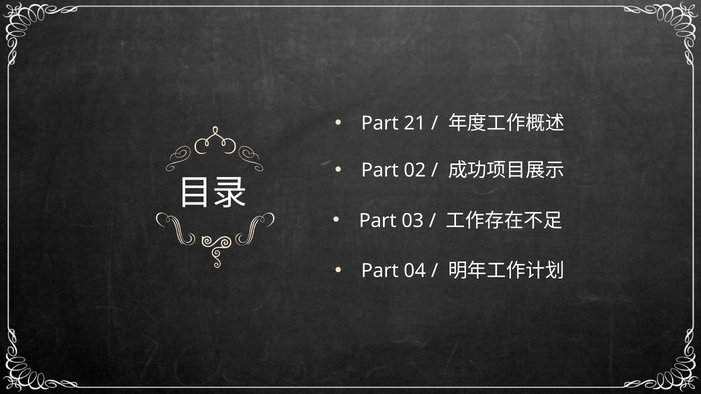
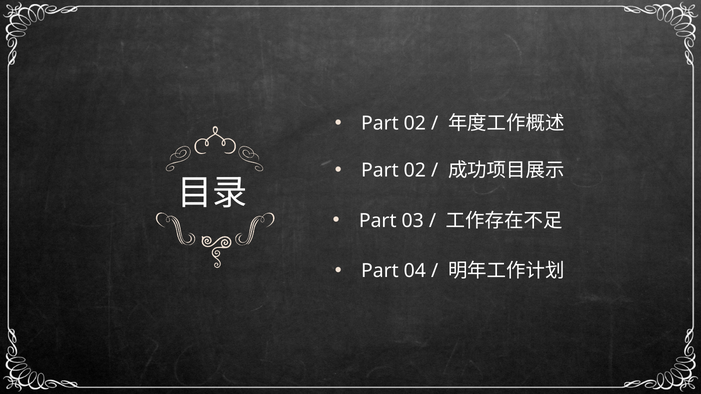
21: 21 -> 02 (415, 124)
